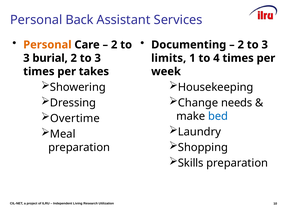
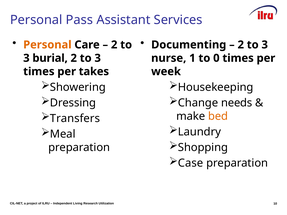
Back: Back -> Pass (79, 20)
limits: limits -> nurse (169, 58)
4: 4 -> 0 (216, 58)
Overtime: Overtime -> Transfers (75, 119)
bed colour: blue -> orange (218, 116)
Skills: Skills -> Case (191, 163)
